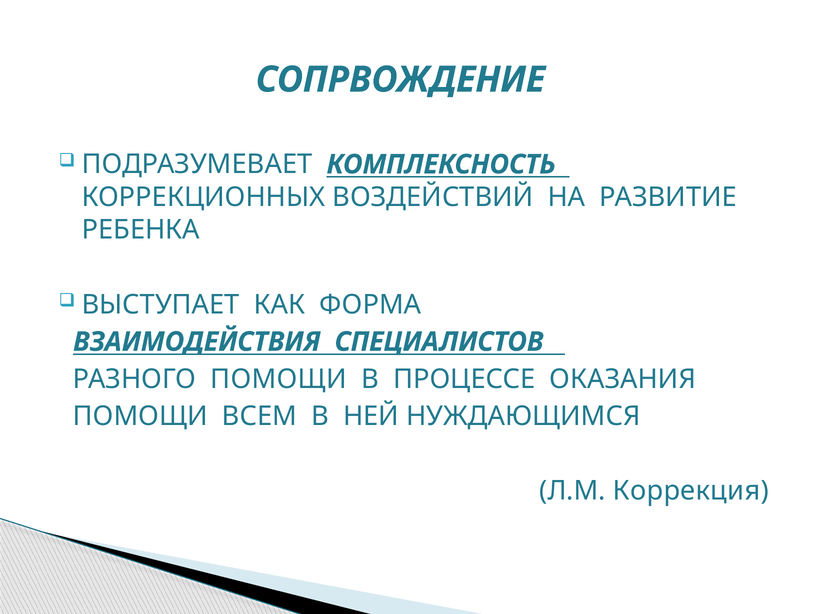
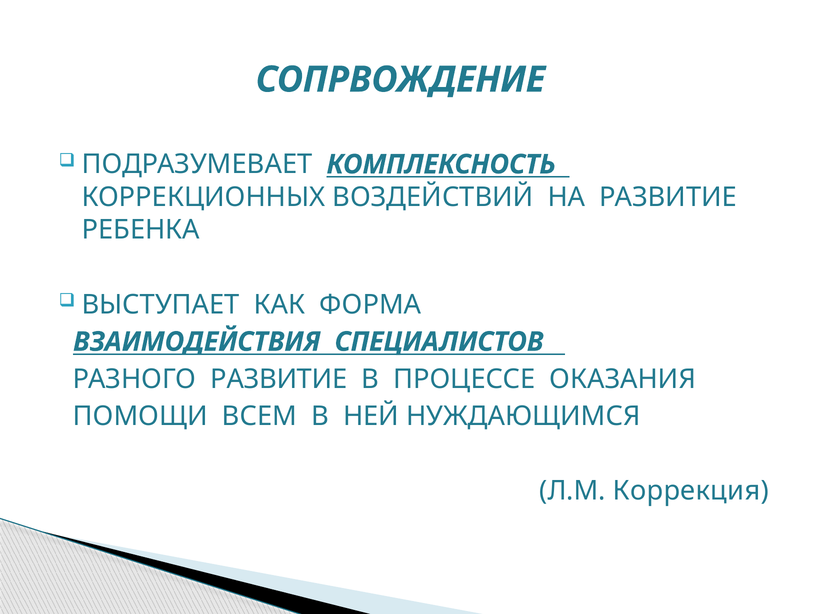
РАЗНОГО ПОМОЩИ: ПОМОЩИ -> РАЗВИТИЕ (279, 379)
